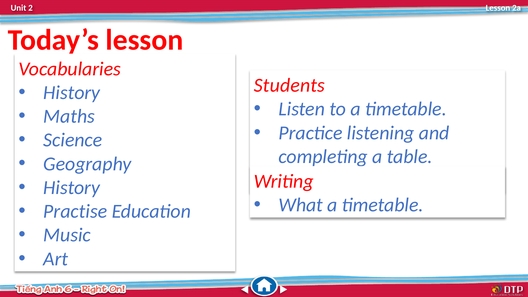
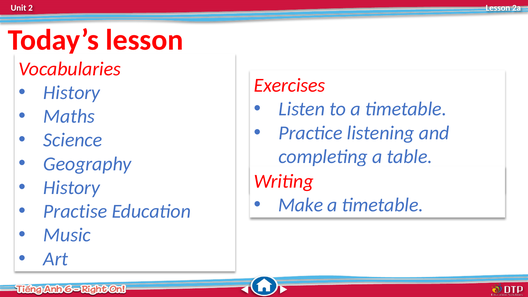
Students: Students -> Exercises (289, 85)
What: What -> Make (301, 205)
